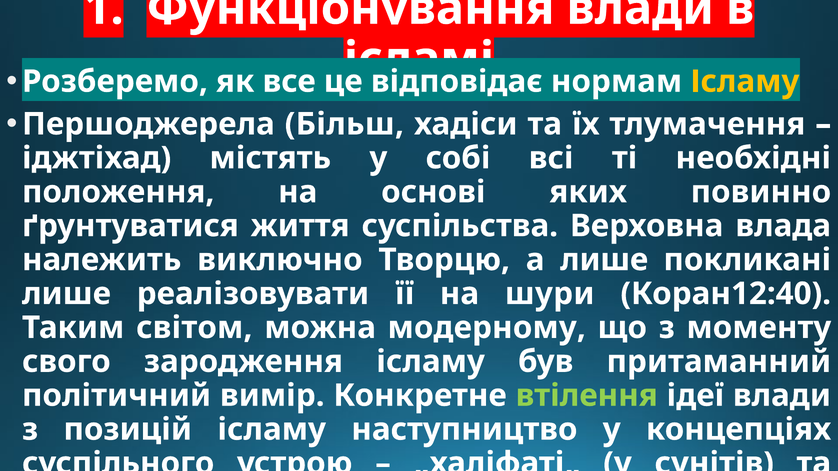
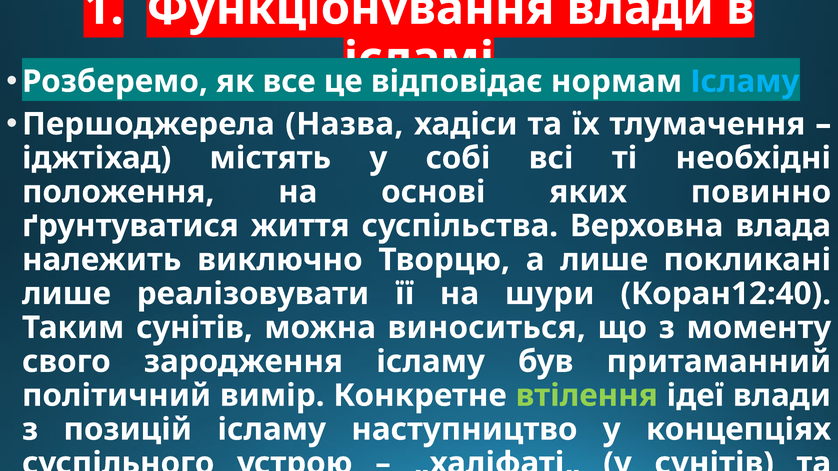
Ісламу colour: yellow -> light blue (745, 82)
Більш: Більш -> Назва (344, 124)
Таким світом: світом -> сунітів (194, 328)
модерному: модерному -> виноситься (487, 328)
